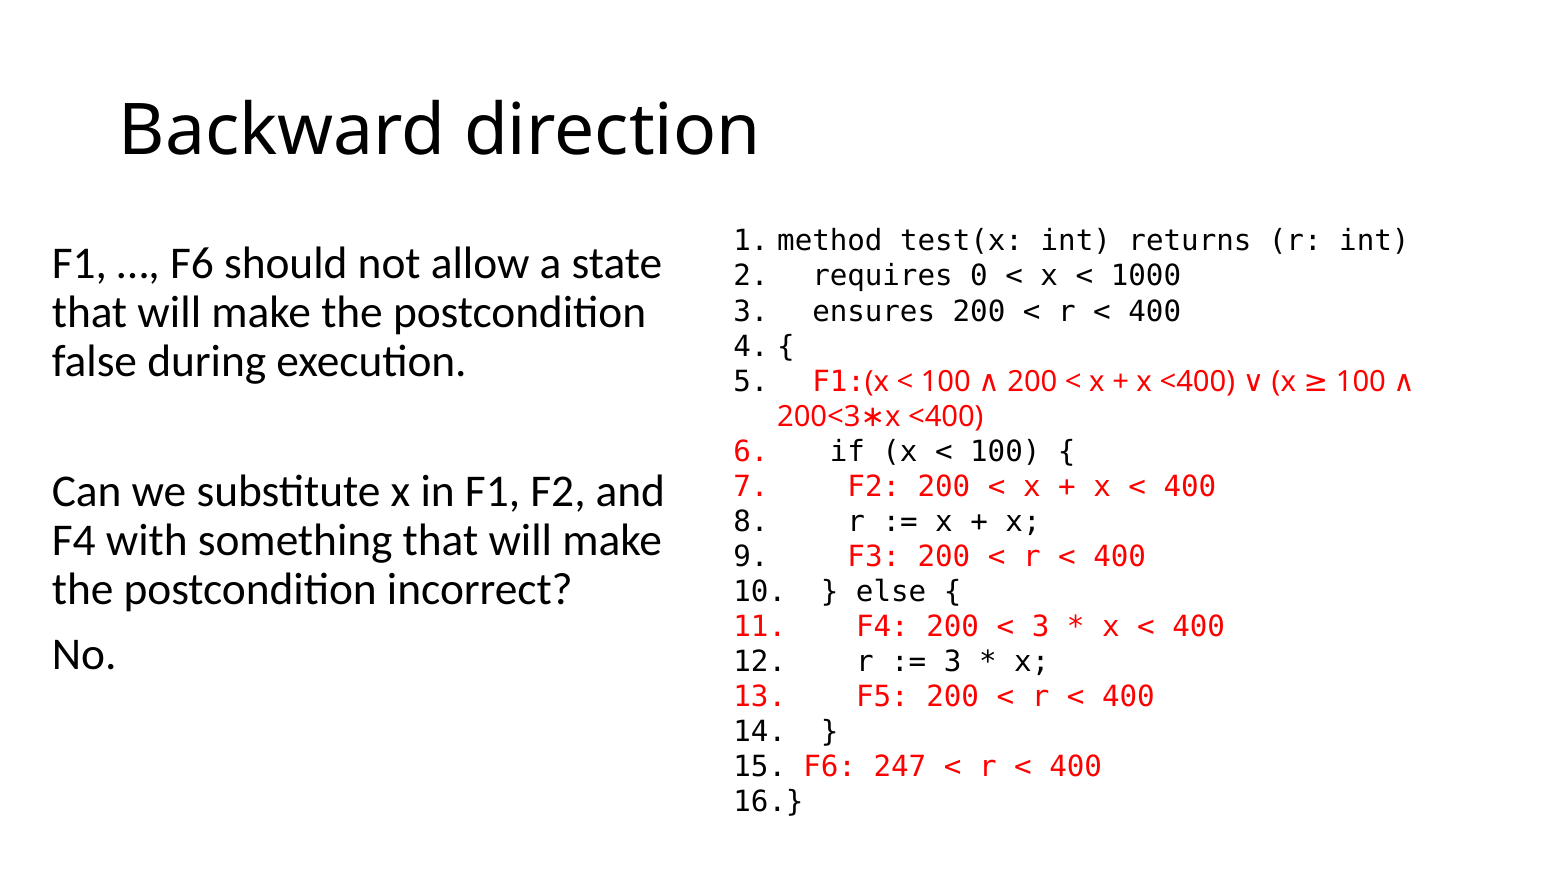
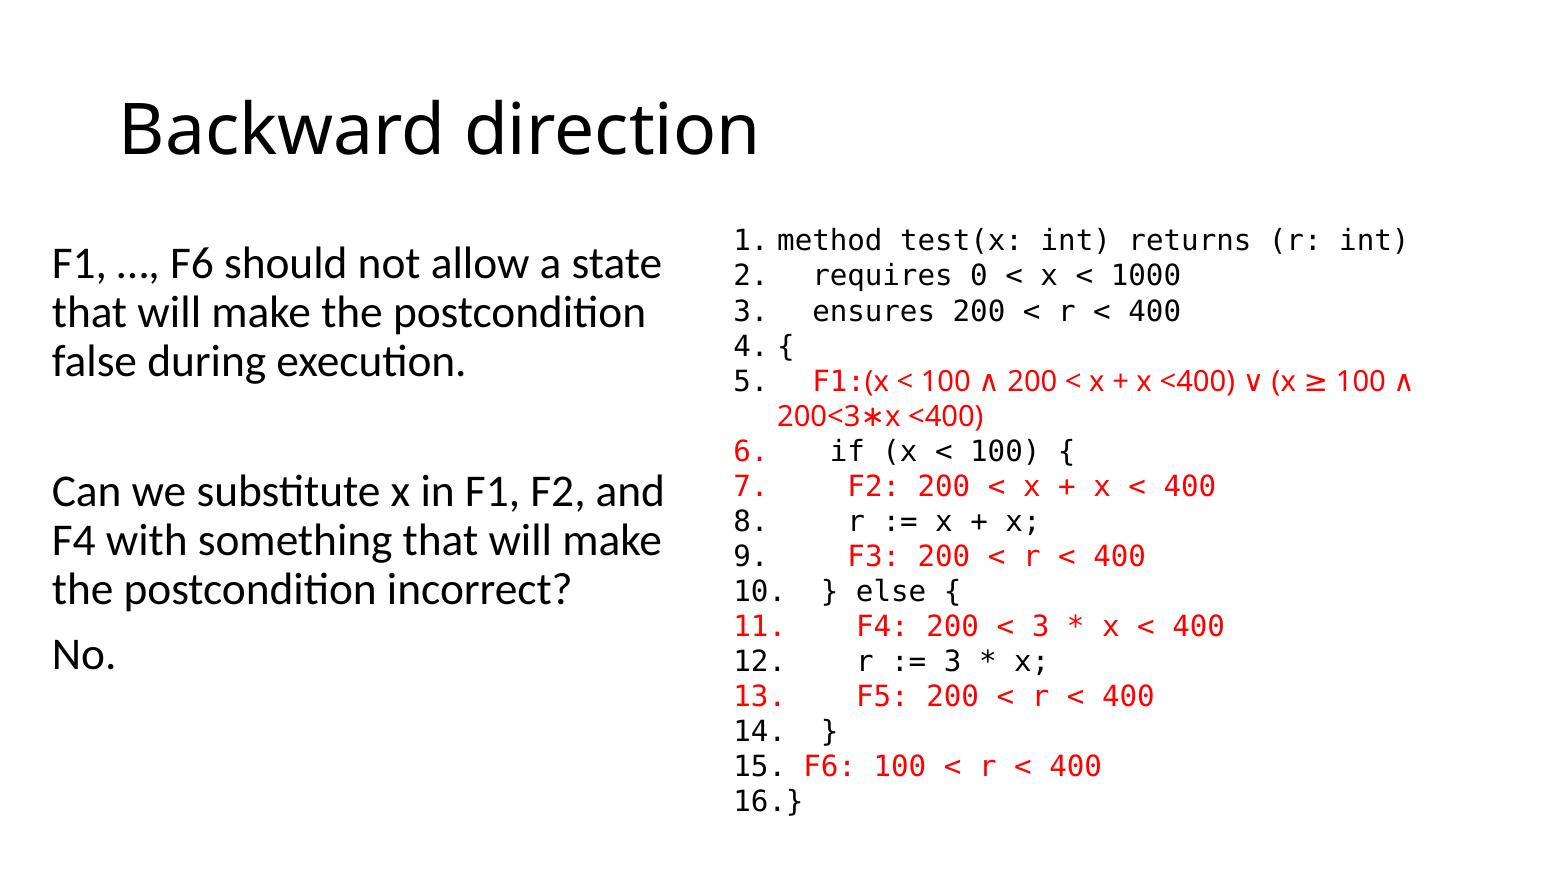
F6 247: 247 -> 100 (900, 767)
